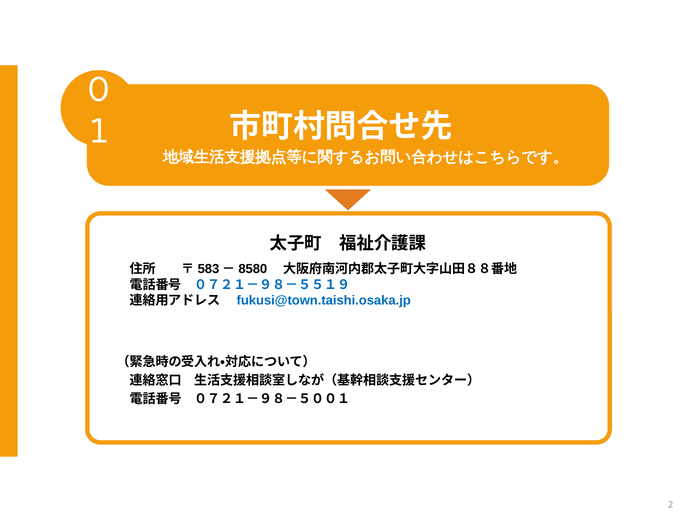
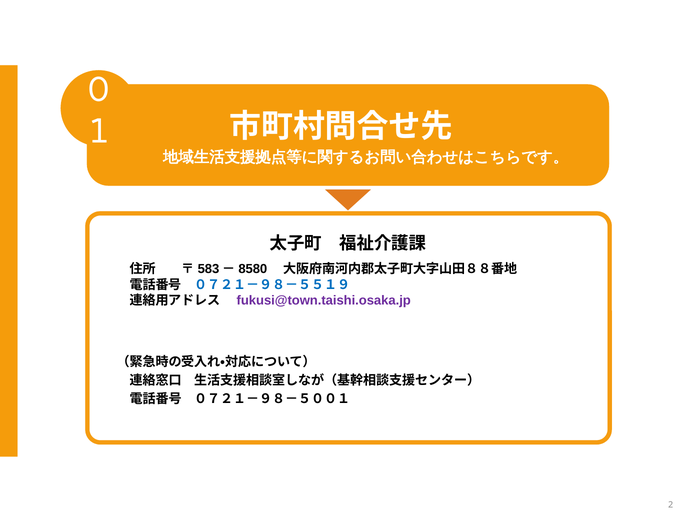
fukusi@town.taishi.osaka.jp colour: blue -> purple (324, 300)
